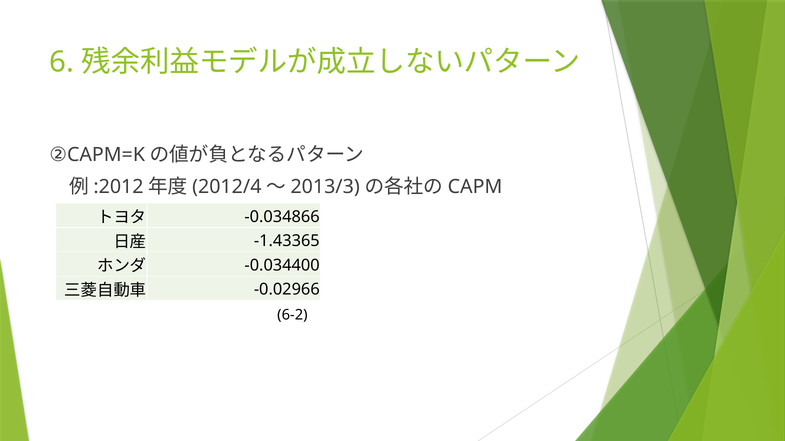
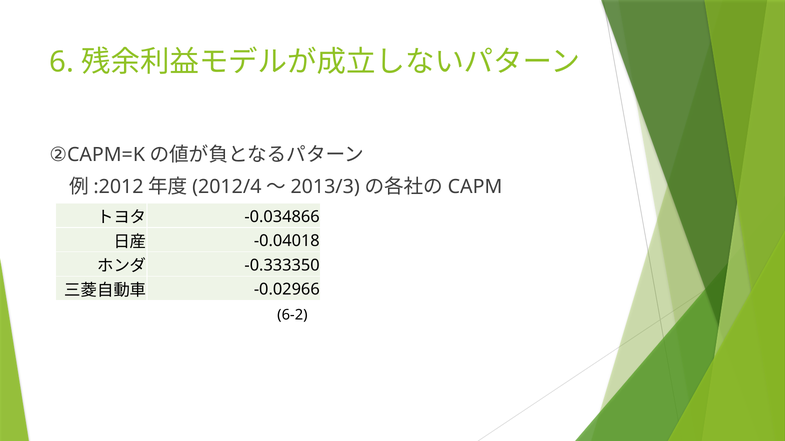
-1.43365: -1.43365 -> -0.04018 (287, 241)
-0.034400: -0.034400 -> -0.333350 (282, 266)
